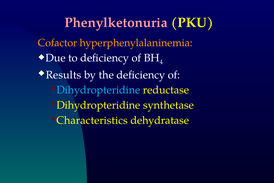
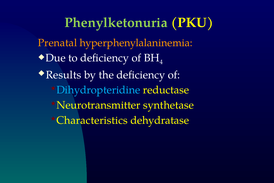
Phenylketonuria colour: pink -> light green (116, 23)
Cofactor: Cofactor -> Prenatal (58, 43)
Dihydropteridine: Dihydropteridine -> Neurotransmitter (98, 105)
